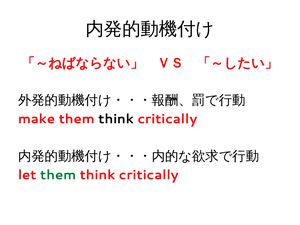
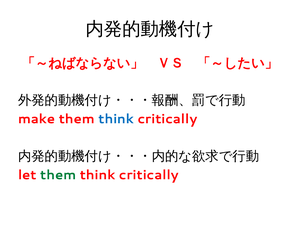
think colour: black -> blue (116, 119)
